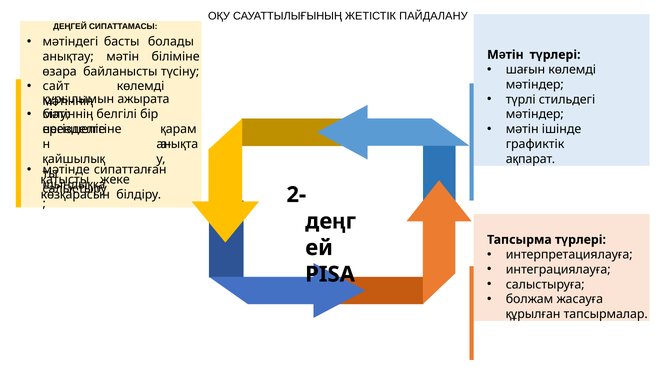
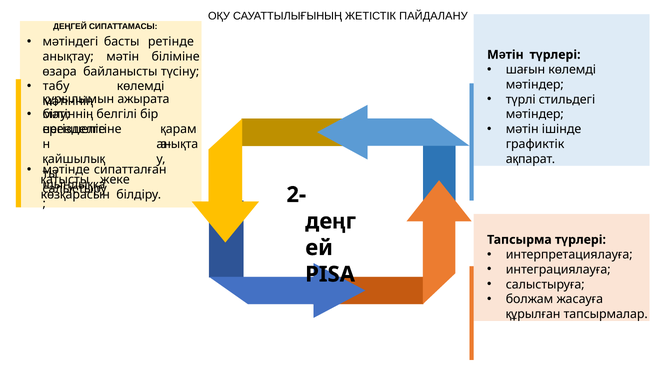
болады: болады -> ретінде (171, 42)
сайт: сайт -> табу (56, 86)
